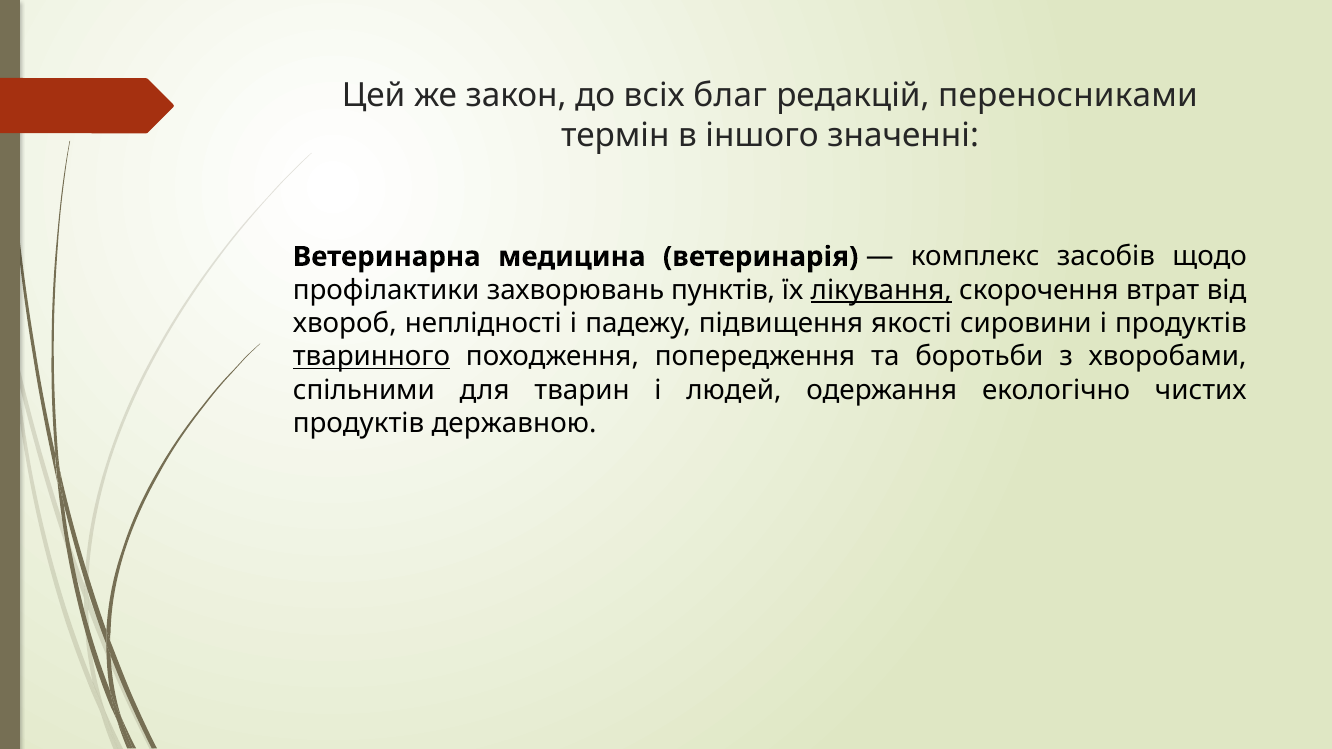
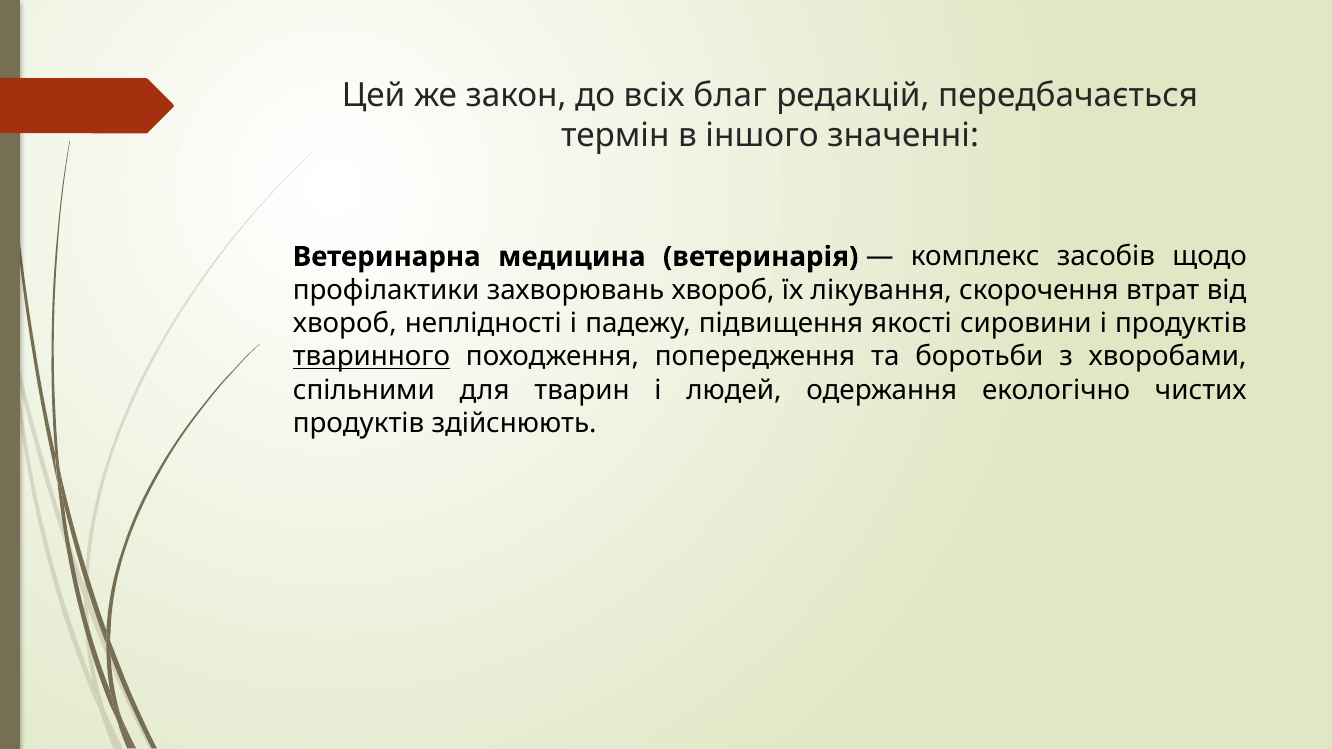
переносниками: переносниками -> передбачається (1068, 96)
захворювань пунктів: пунктів -> хвороб (723, 290)
лікування underline: present -> none (881, 290)
державною: державною -> здійснюють (514, 424)
